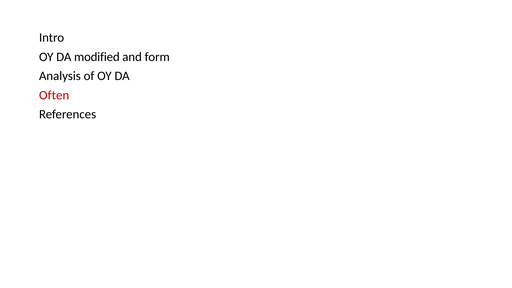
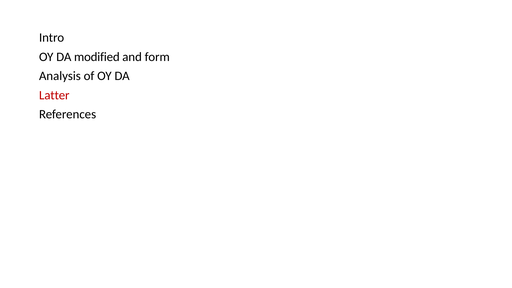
Often: Often -> Latter (54, 95)
